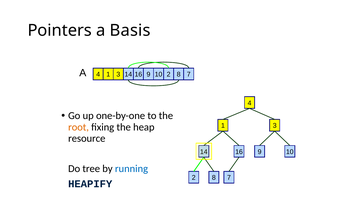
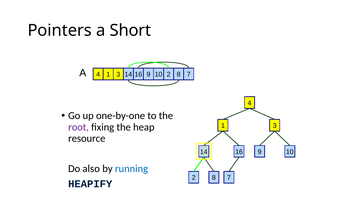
Basis: Basis -> Short (130, 30)
root colour: orange -> purple (79, 127)
tree: tree -> also (91, 169)
